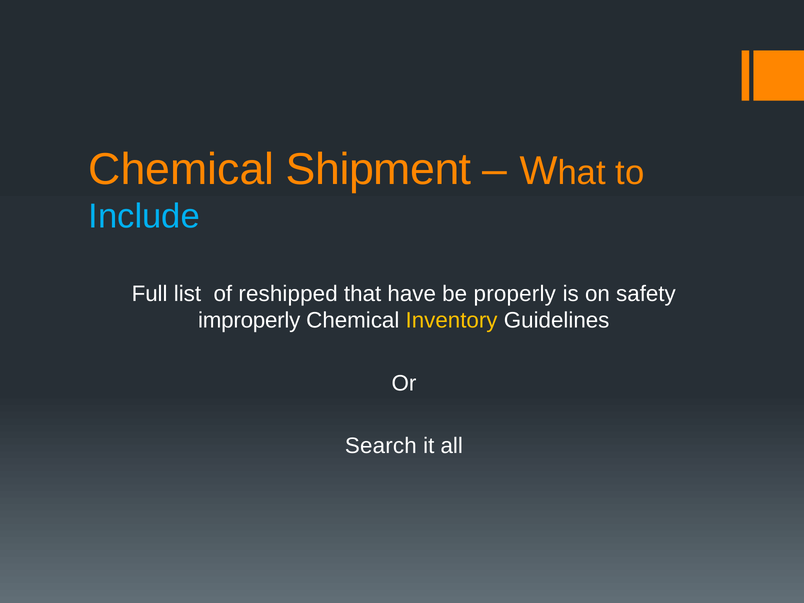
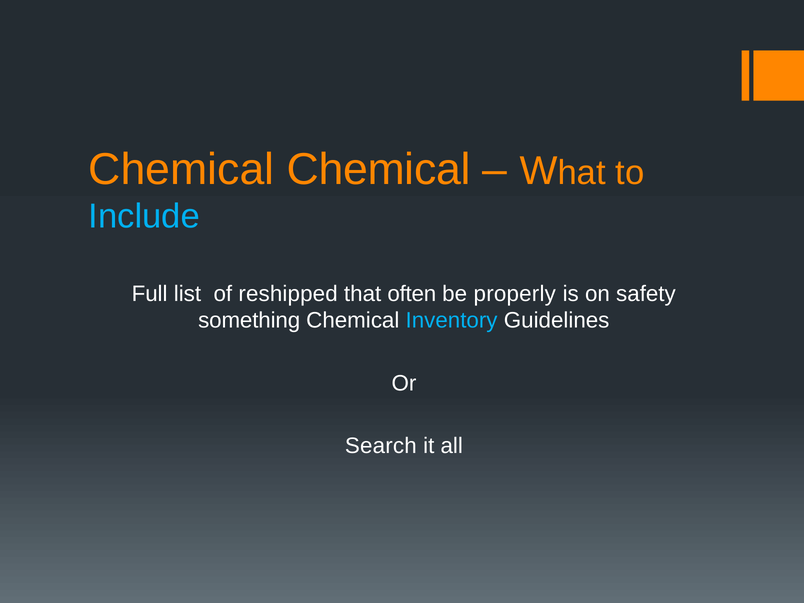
Chemical Shipment: Shipment -> Chemical (379, 170)
have: have -> often (412, 294)
improperly: improperly -> something (249, 321)
Inventory colour: yellow -> light blue (452, 321)
